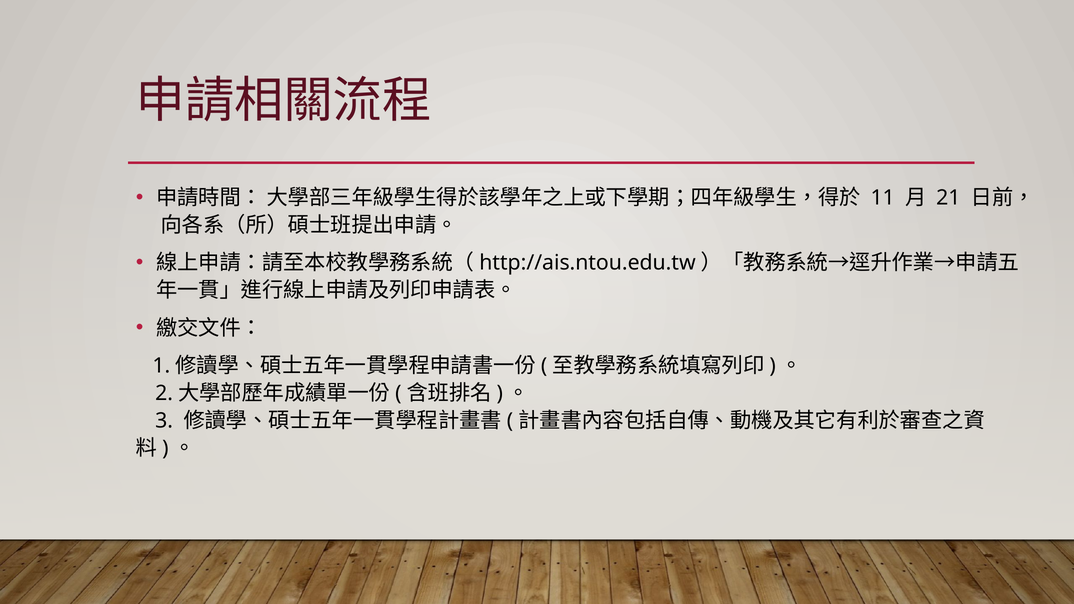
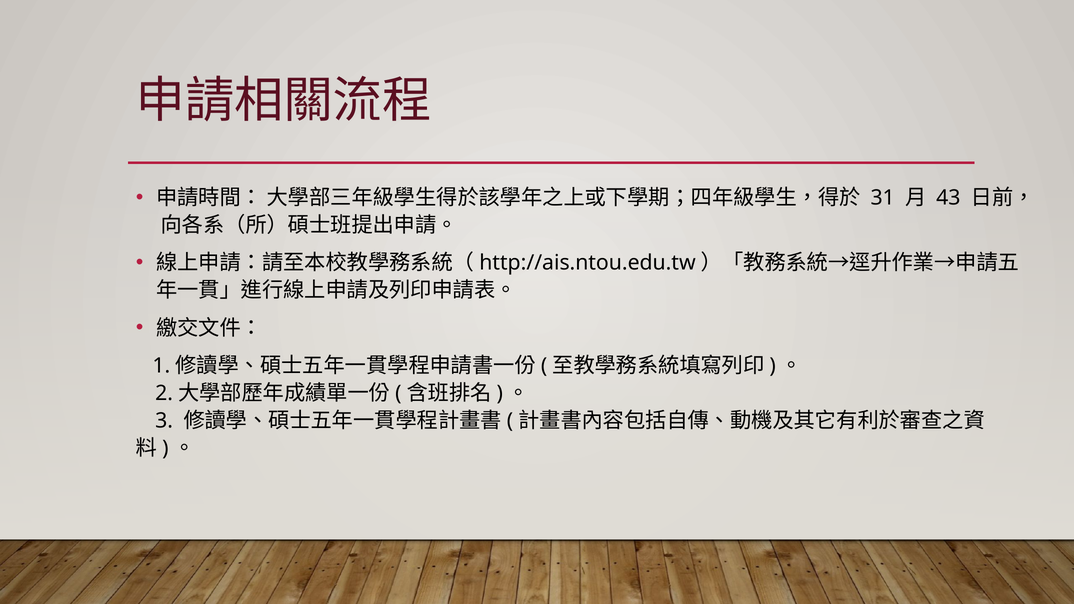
11: 11 -> 31 (883, 198)
21: 21 -> 43 (948, 198)
